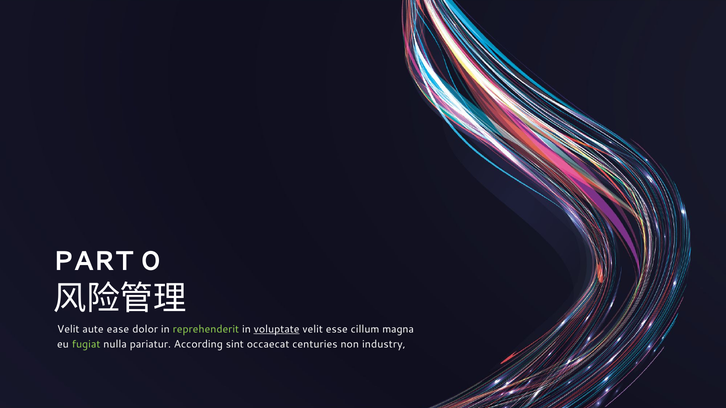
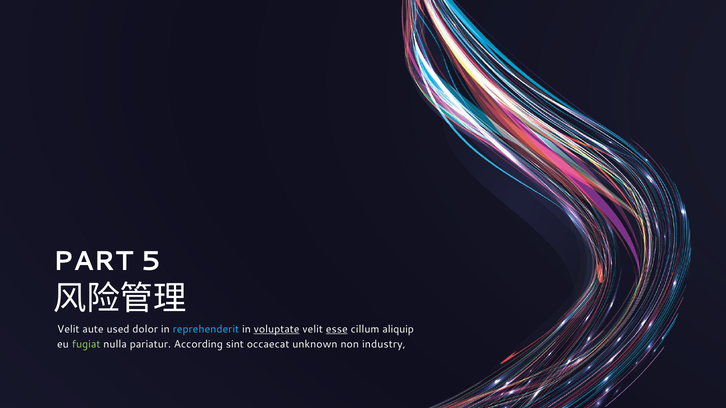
0: 0 -> 5 (151, 262)
ease: ease -> used (118, 330)
reprehenderit colour: light green -> light blue (206, 330)
esse underline: none -> present (337, 330)
magna: magna -> aliquip (398, 330)
centuries: centuries -> unknown (315, 345)
